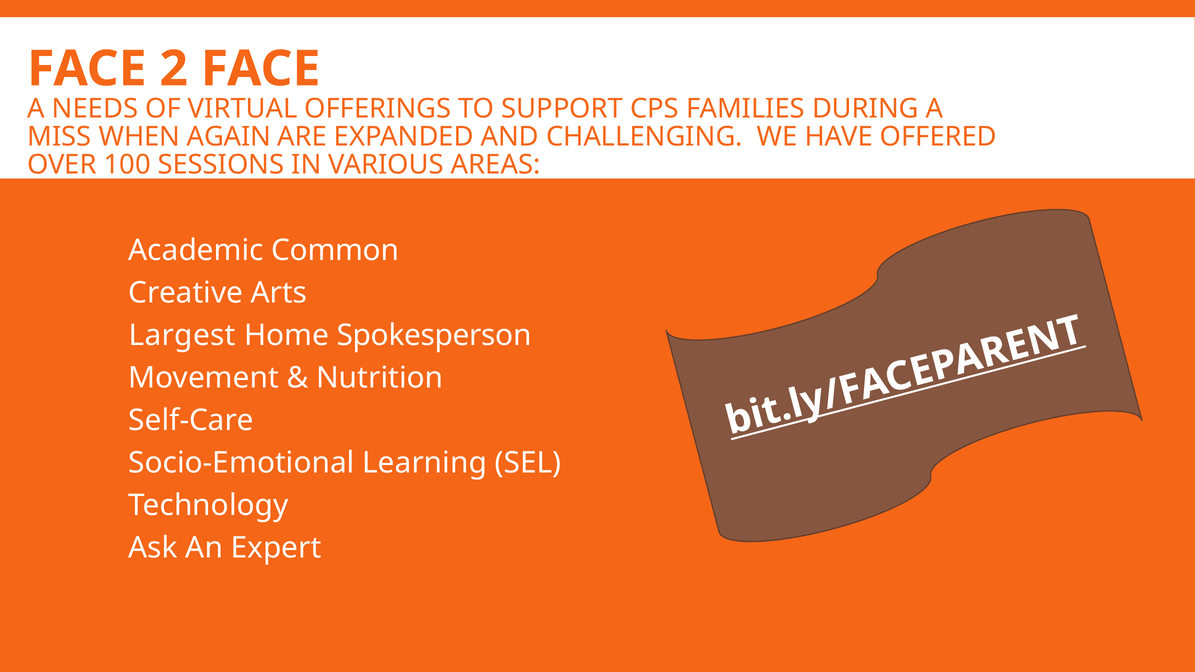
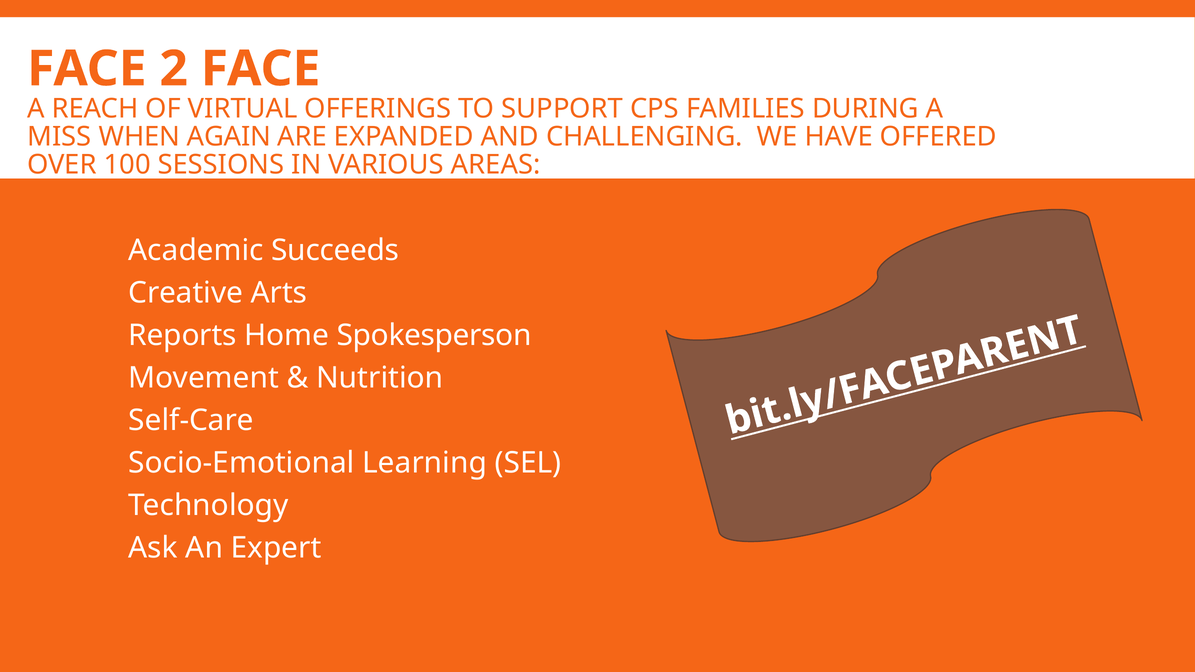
NEEDS: NEEDS -> REACH (95, 109)
Common: Common -> Succeeds (335, 250)
Largest: Largest -> Reports (182, 335)
